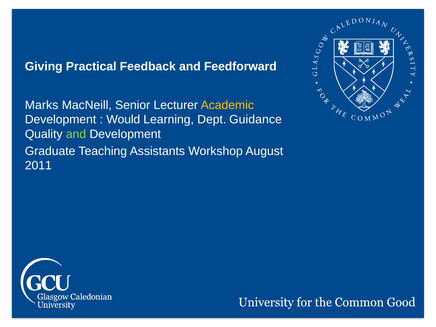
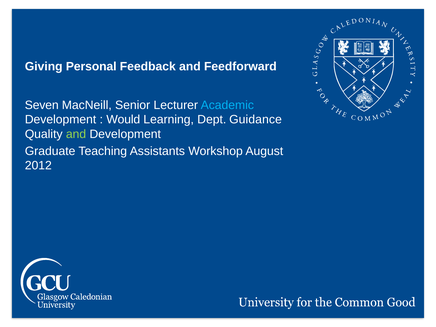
Practical: Practical -> Personal (91, 66)
Marks: Marks -> Seven (42, 105)
Academic colour: yellow -> light blue (227, 105)
2011: 2011 -> 2012 (38, 166)
